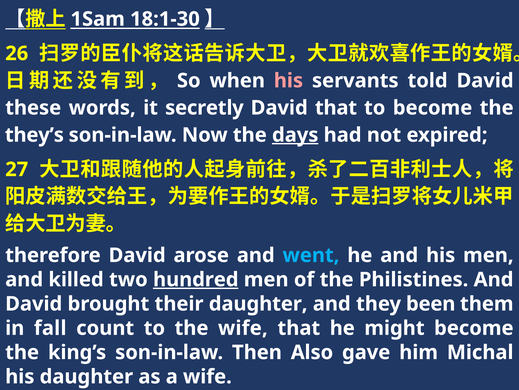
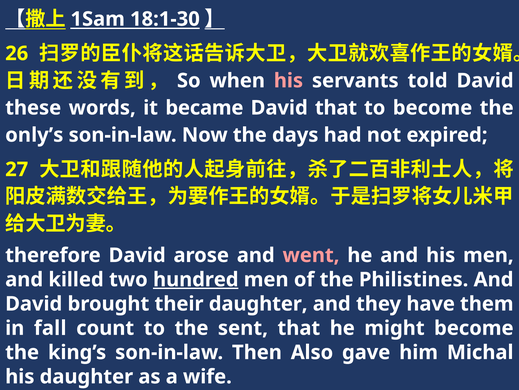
secretly: secretly -> became (204, 108)
they’s: they’s -> only’s (34, 135)
days underline: present -> none (295, 135)
went colour: light blue -> pink (311, 255)
been: been -> have (431, 303)
the wife: wife -> sent (243, 328)
